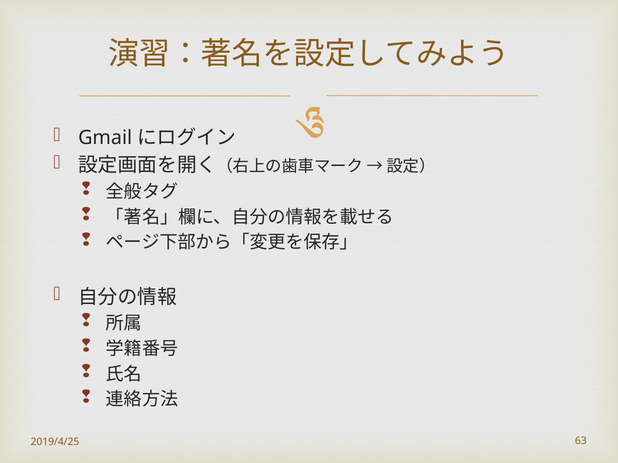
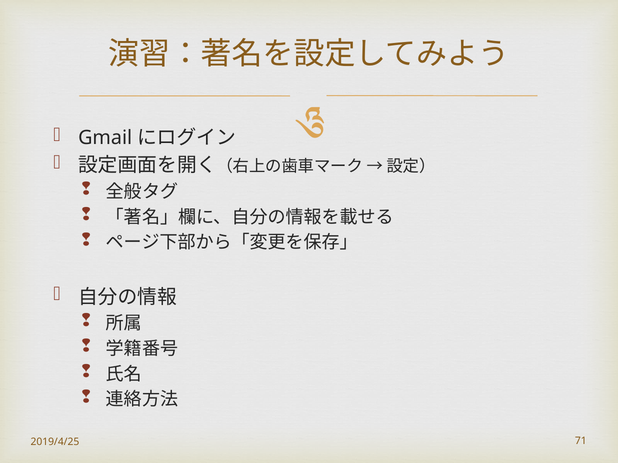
63: 63 -> 71 (581, 441)
